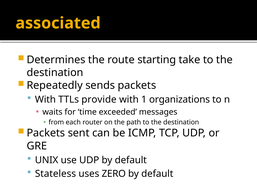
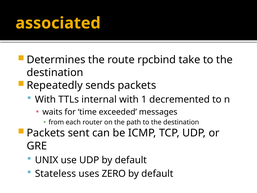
starting: starting -> rpcbind (157, 60)
provide: provide -> internal (99, 99)
organizations: organizations -> decremented (179, 99)
